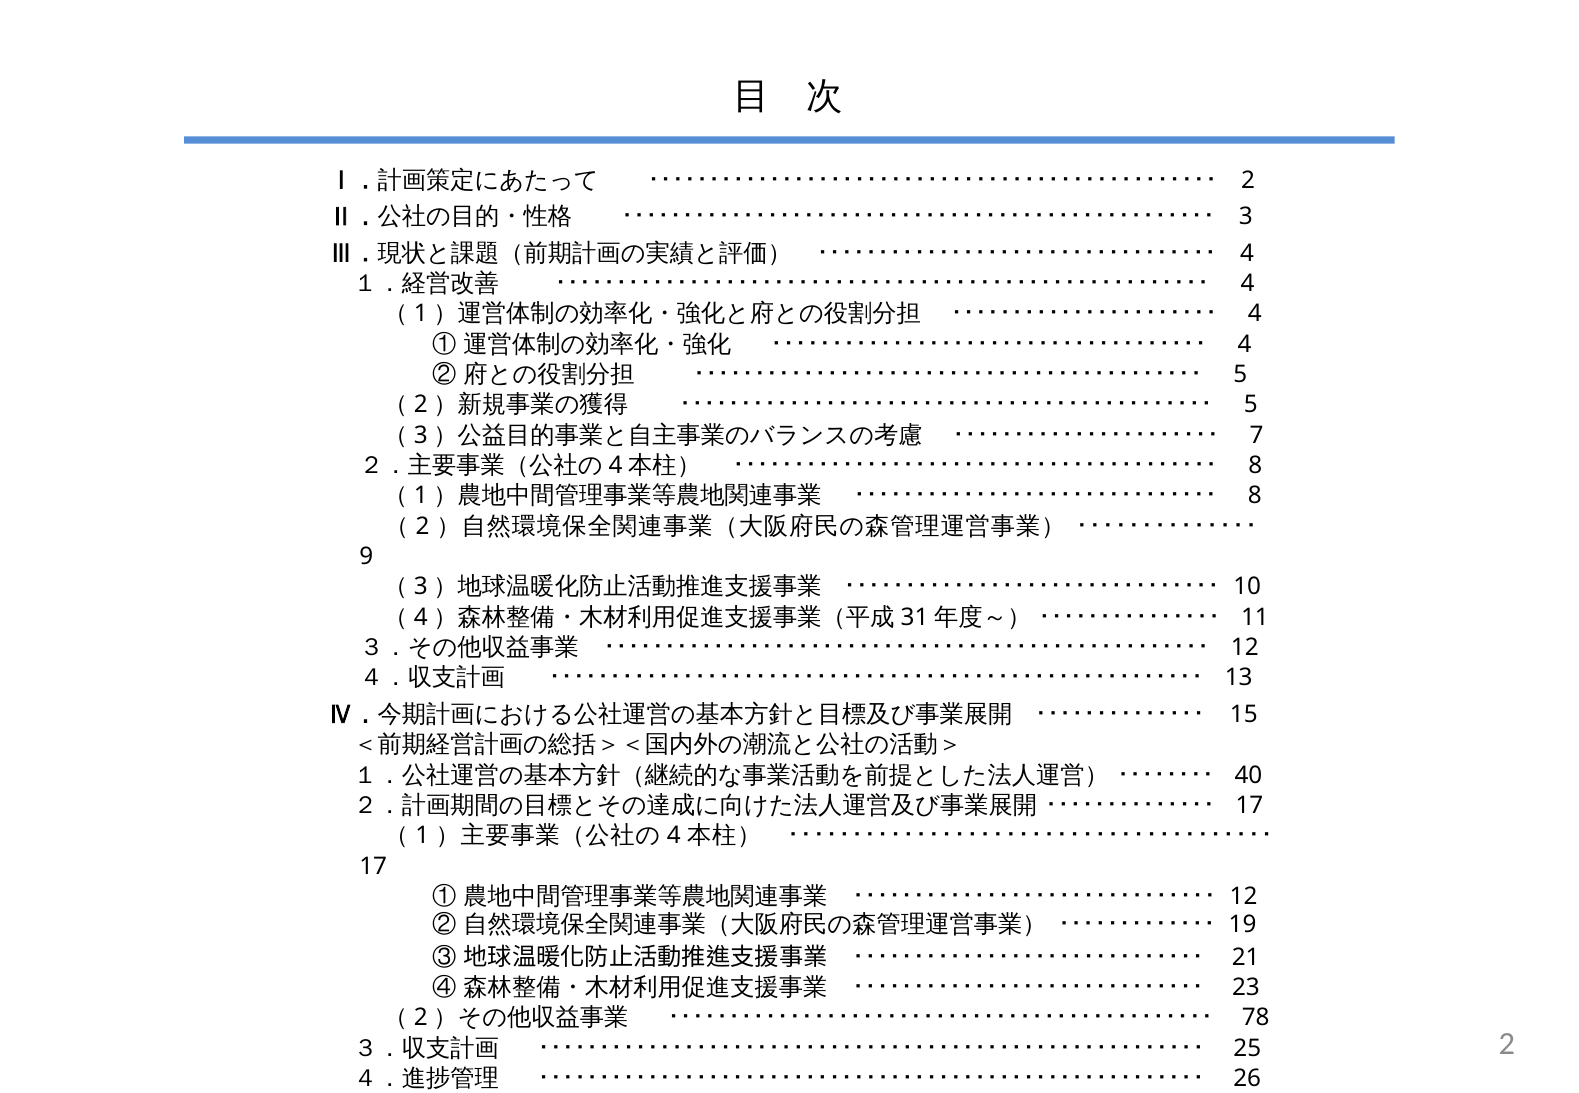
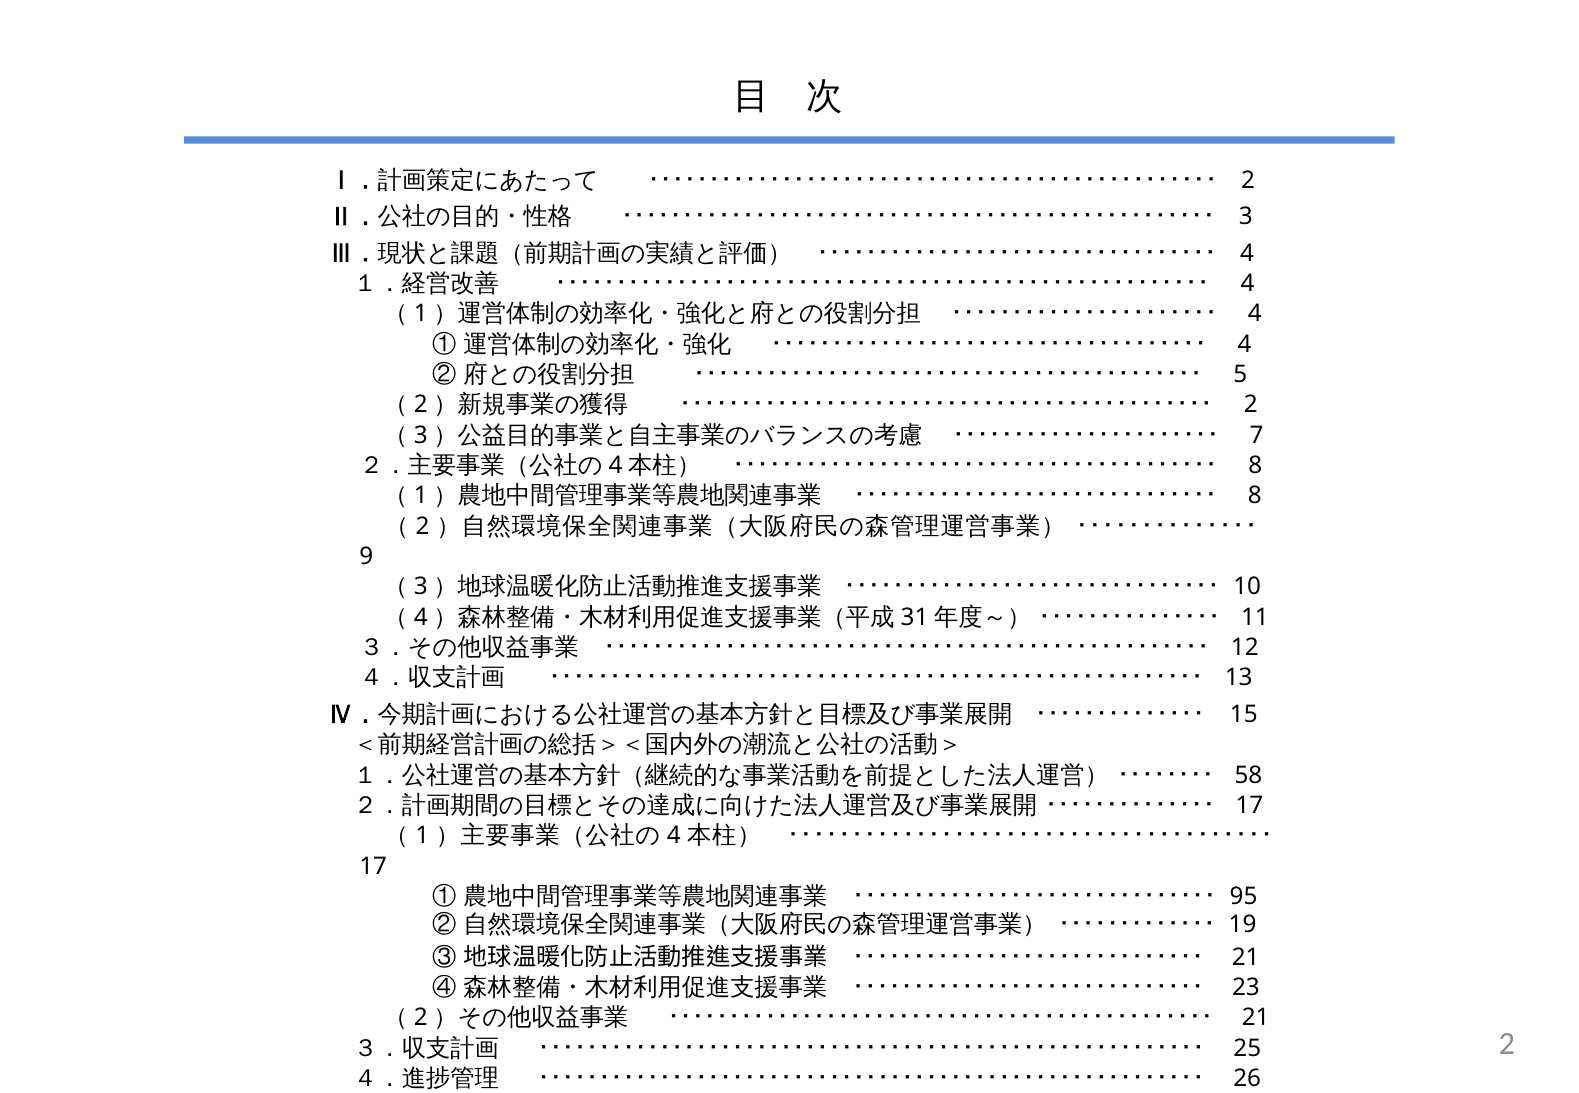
5: 5 -> 2 (1251, 405)
40: 40 -> 58 (1249, 775)
12: 12 -> 95 (1244, 897)
78: 78 -> 21 (1256, 1018)
